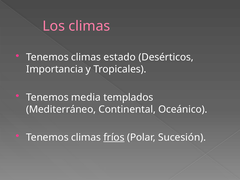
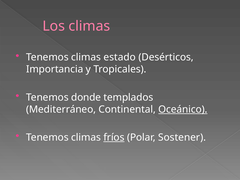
media: media -> donde (86, 97)
Oceánico underline: none -> present (183, 109)
Sucesión: Sucesión -> Sostener (182, 137)
